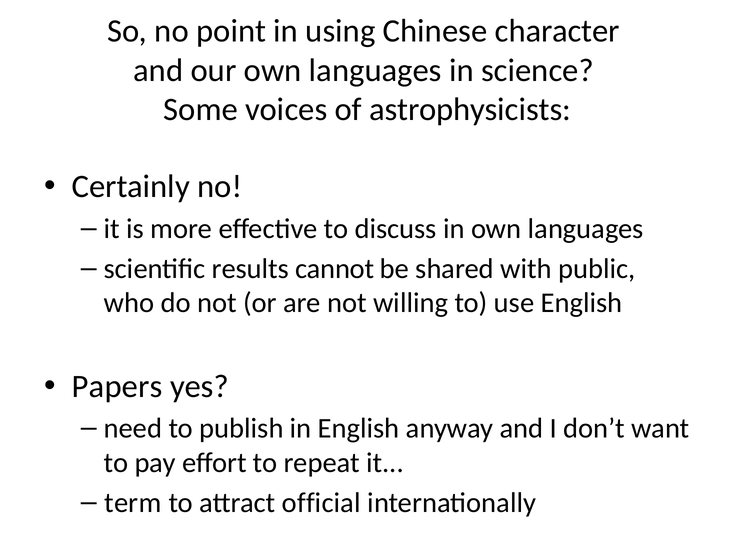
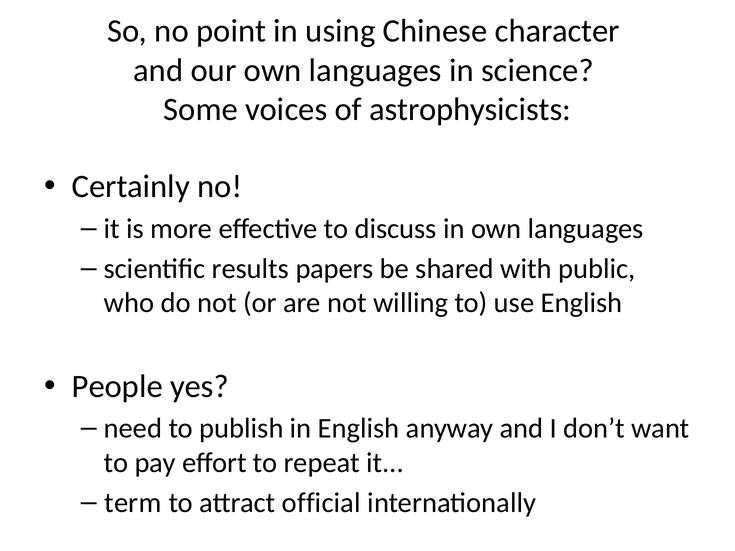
cannot: cannot -> papers (335, 269)
Papers: Papers -> People (117, 387)
